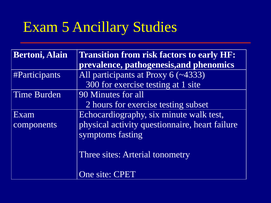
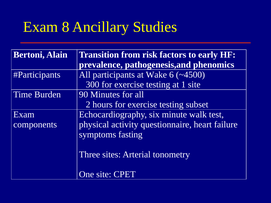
5: 5 -> 8 (66, 27)
Proxy: Proxy -> Wake (156, 75)
~4333: ~4333 -> ~4500 (190, 75)
